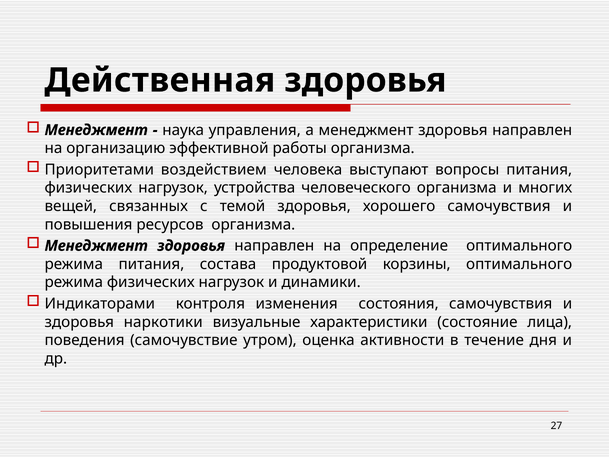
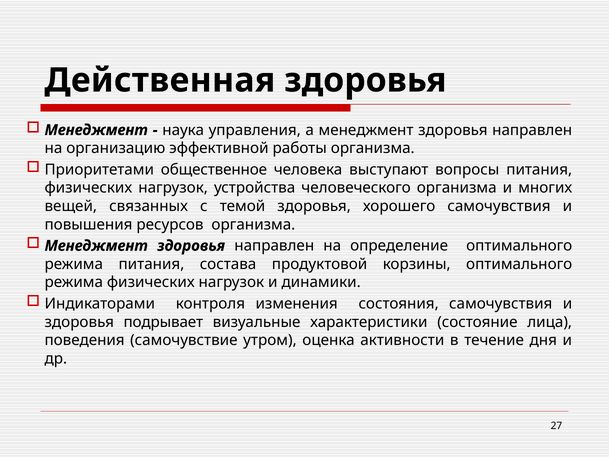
воздействием: воздействием -> общественное (214, 170)
наркотики: наркотики -> подрывает (163, 322)
